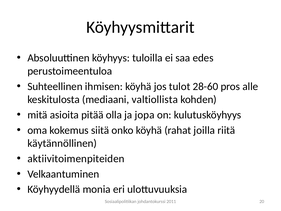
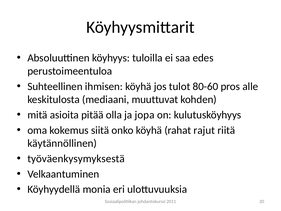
28-60: 28-60 -> 80-60 (205, 86)
valtiollista: valtiollista -> muuttuvat (155, 99)
joilla: joilla -> rajut (204, 130)
aktiivitoimenpiteiden: aktiivitoimenpiteiden -> työväenkysymyksestä (76, 159)
